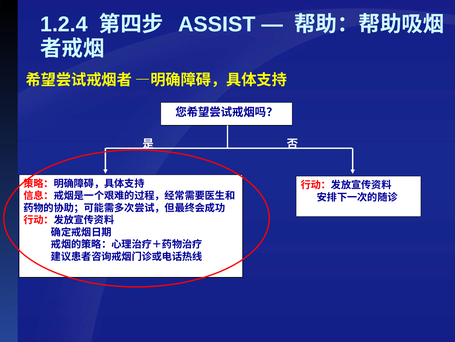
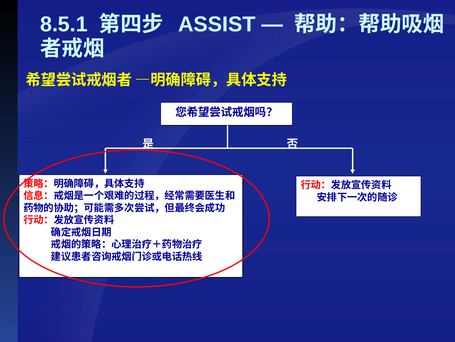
1.2.4: 1.2.4 -> 8.5.1 (64, 24)
